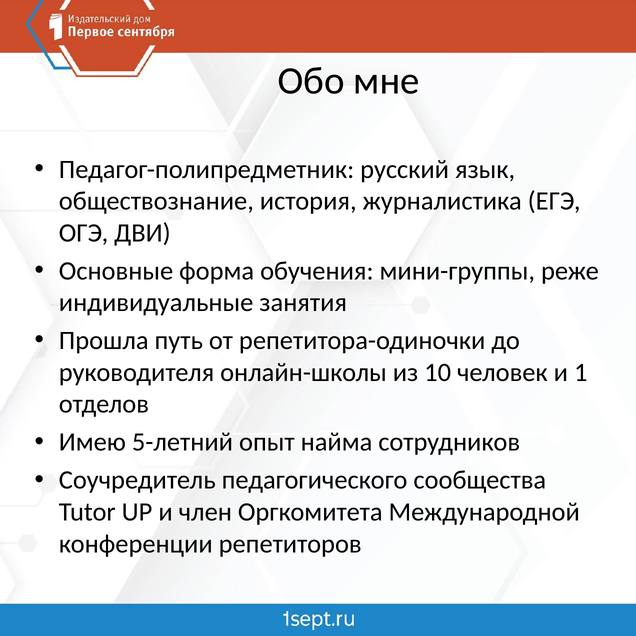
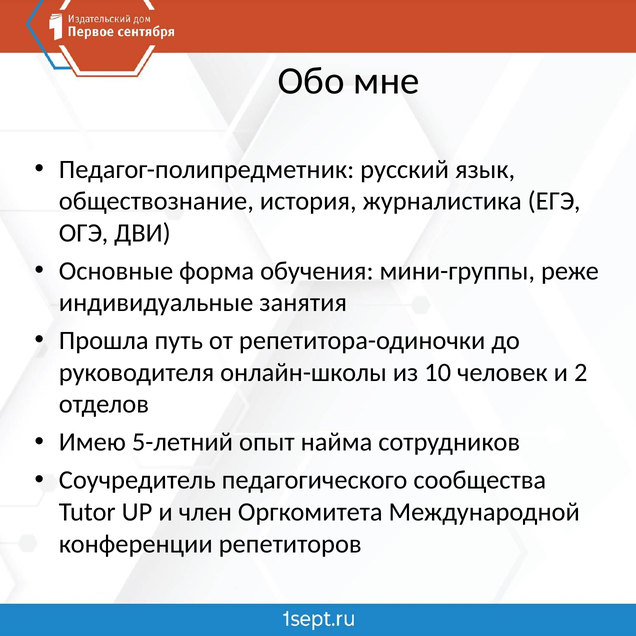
1: 1 -> 2 (581, 372)
